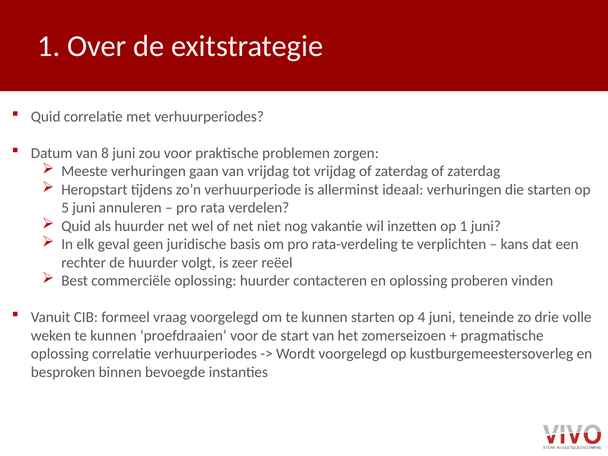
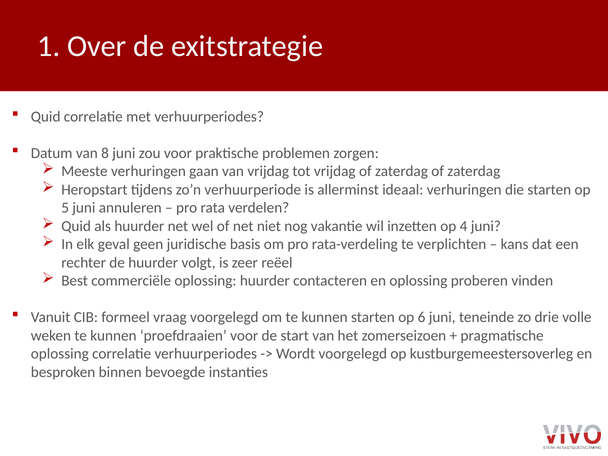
op 1: 1 -> 4 (463, 226)
op 4: 4 -> 6 (422, 317)
